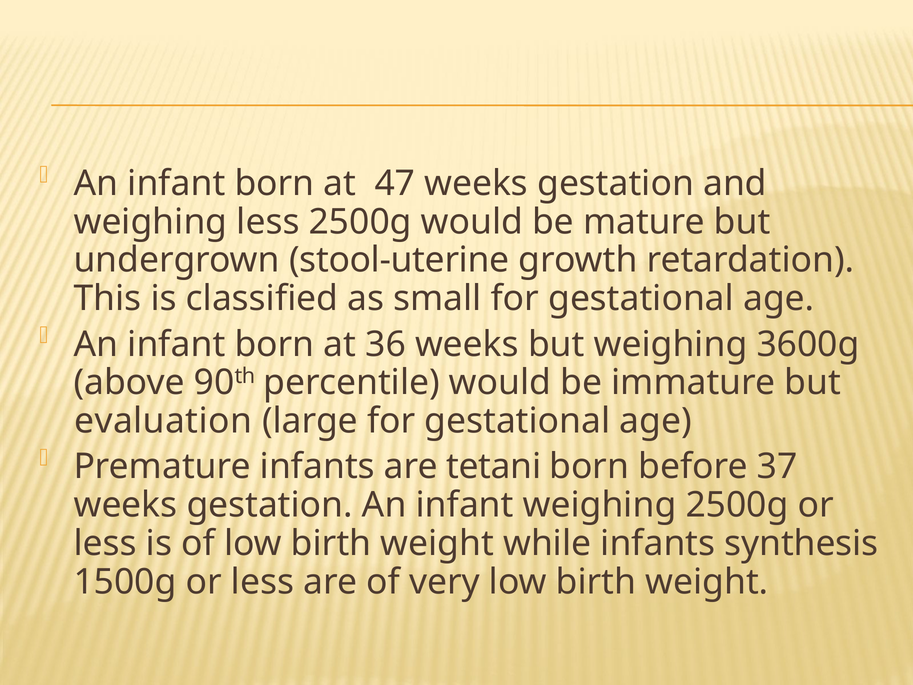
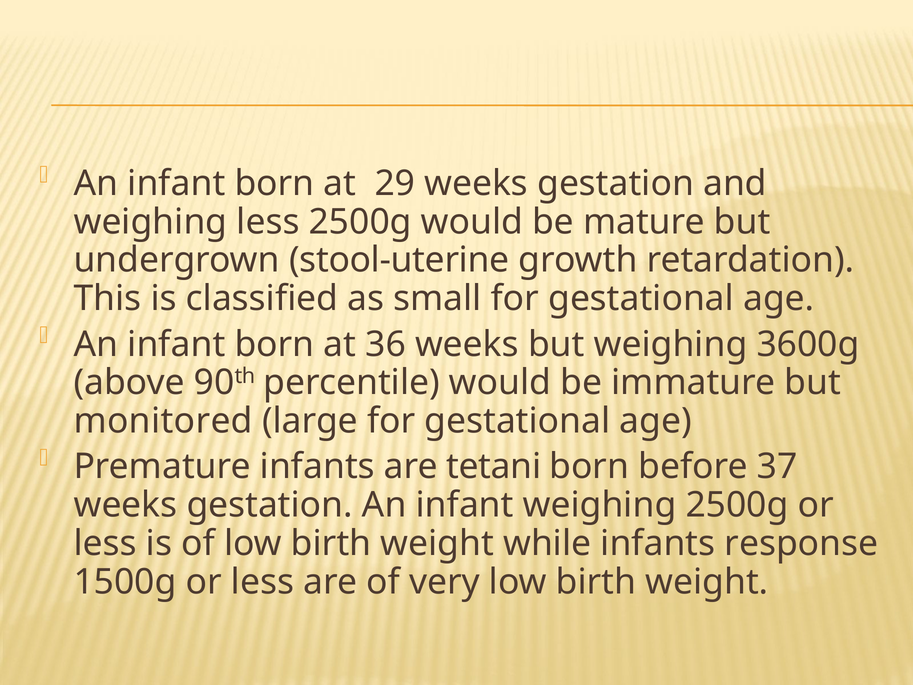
47: 47 -> 29 (395, 183)
evaluation: evaluation -> monitored (163, 421)
synthesis: synthesis -> response (801, 543)
